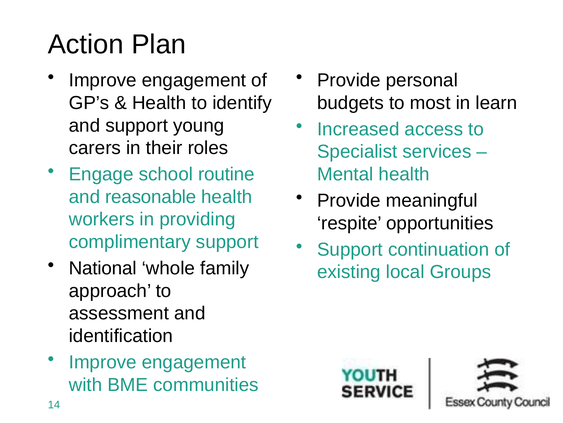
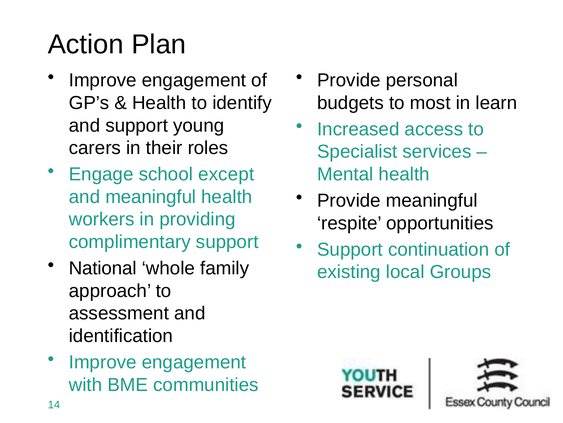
routine: routine -> except (226, 174)
and reasonable: reasonable -> meaningful (151, 197)
